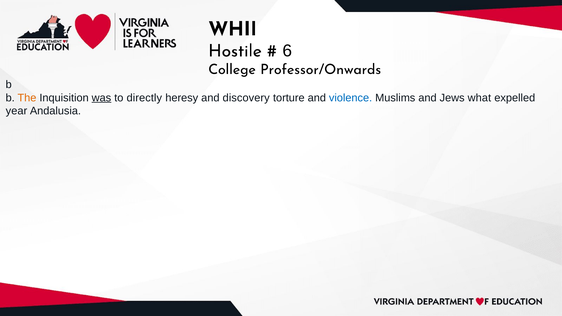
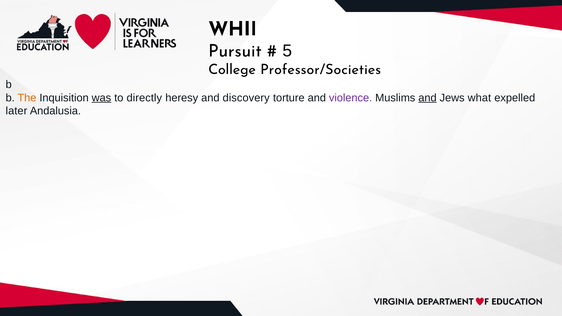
Hostile: Hostile -> Pursuit (235, 51)
6: 6 -> 5 (287, 51)
Professor/Onwards: Professor/Onwards -> Professor/Societies (321, 69)
violence colour: blue -> purple (351, 98)
and underline: none -> present (427, 98)
year: year -> later (16, 111)
